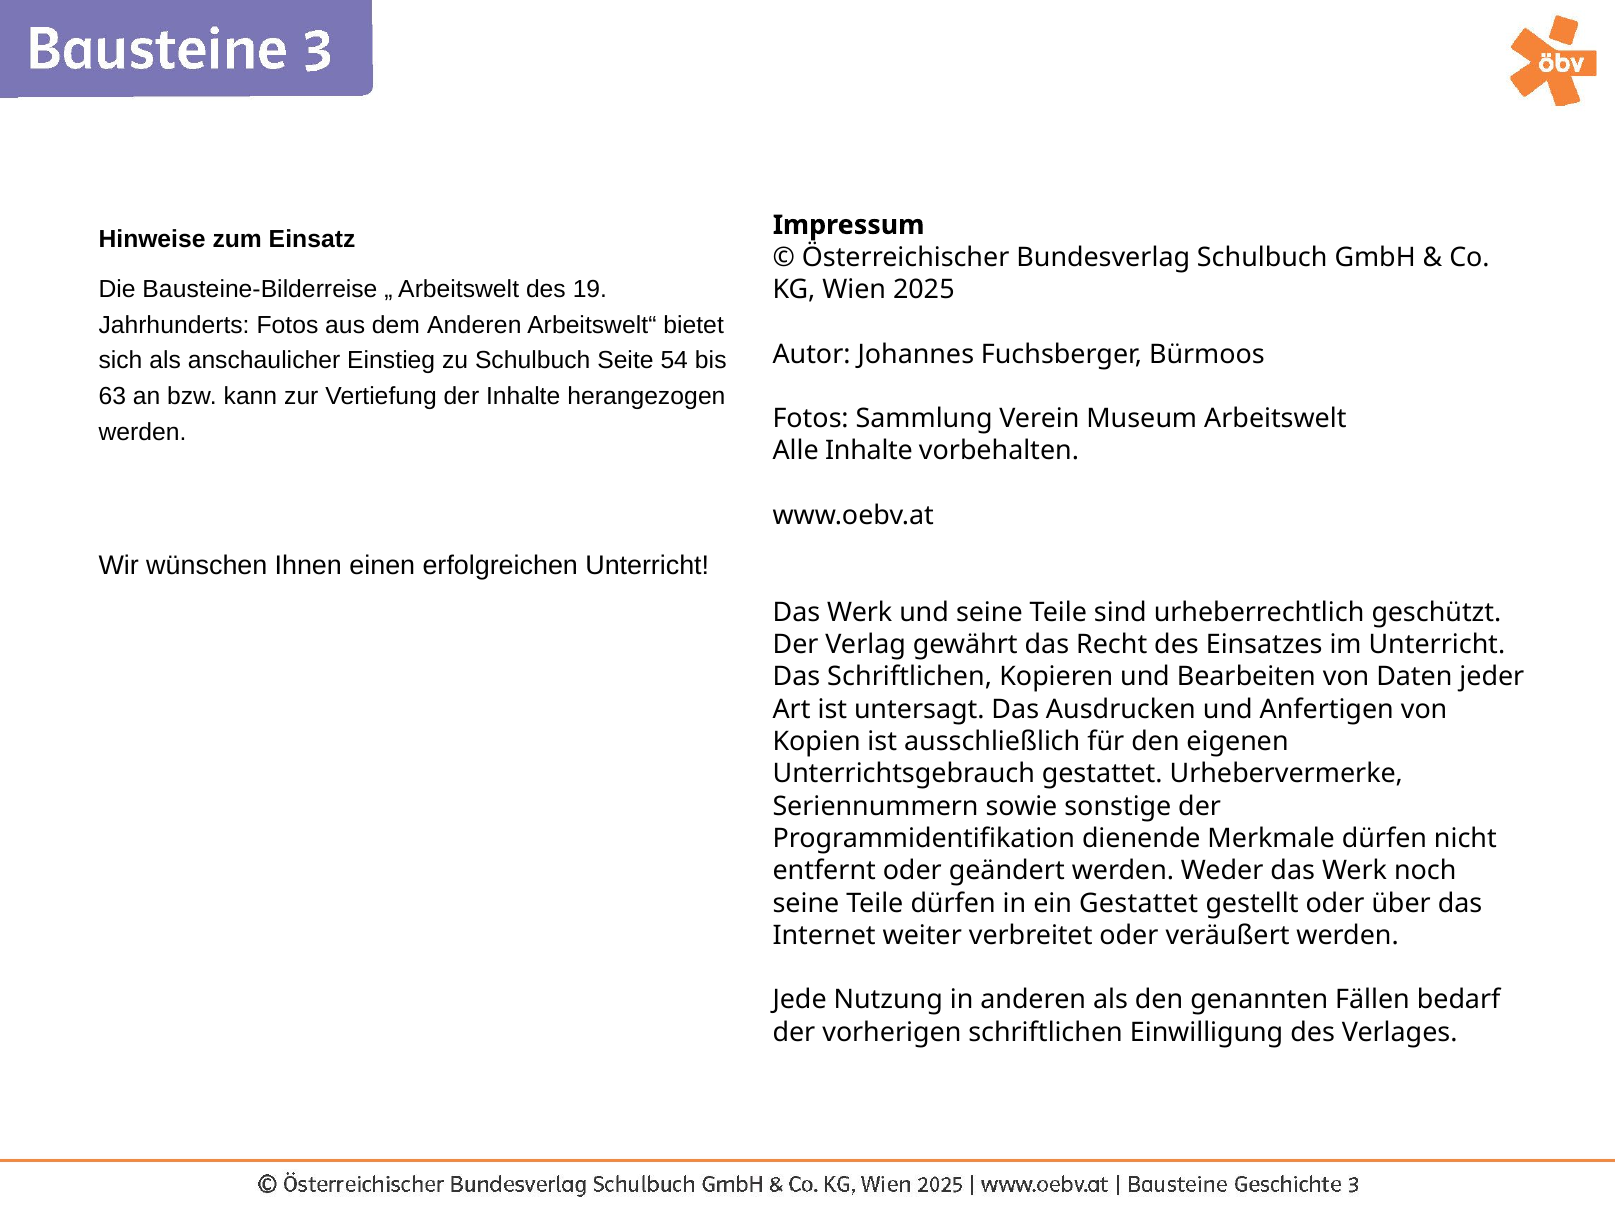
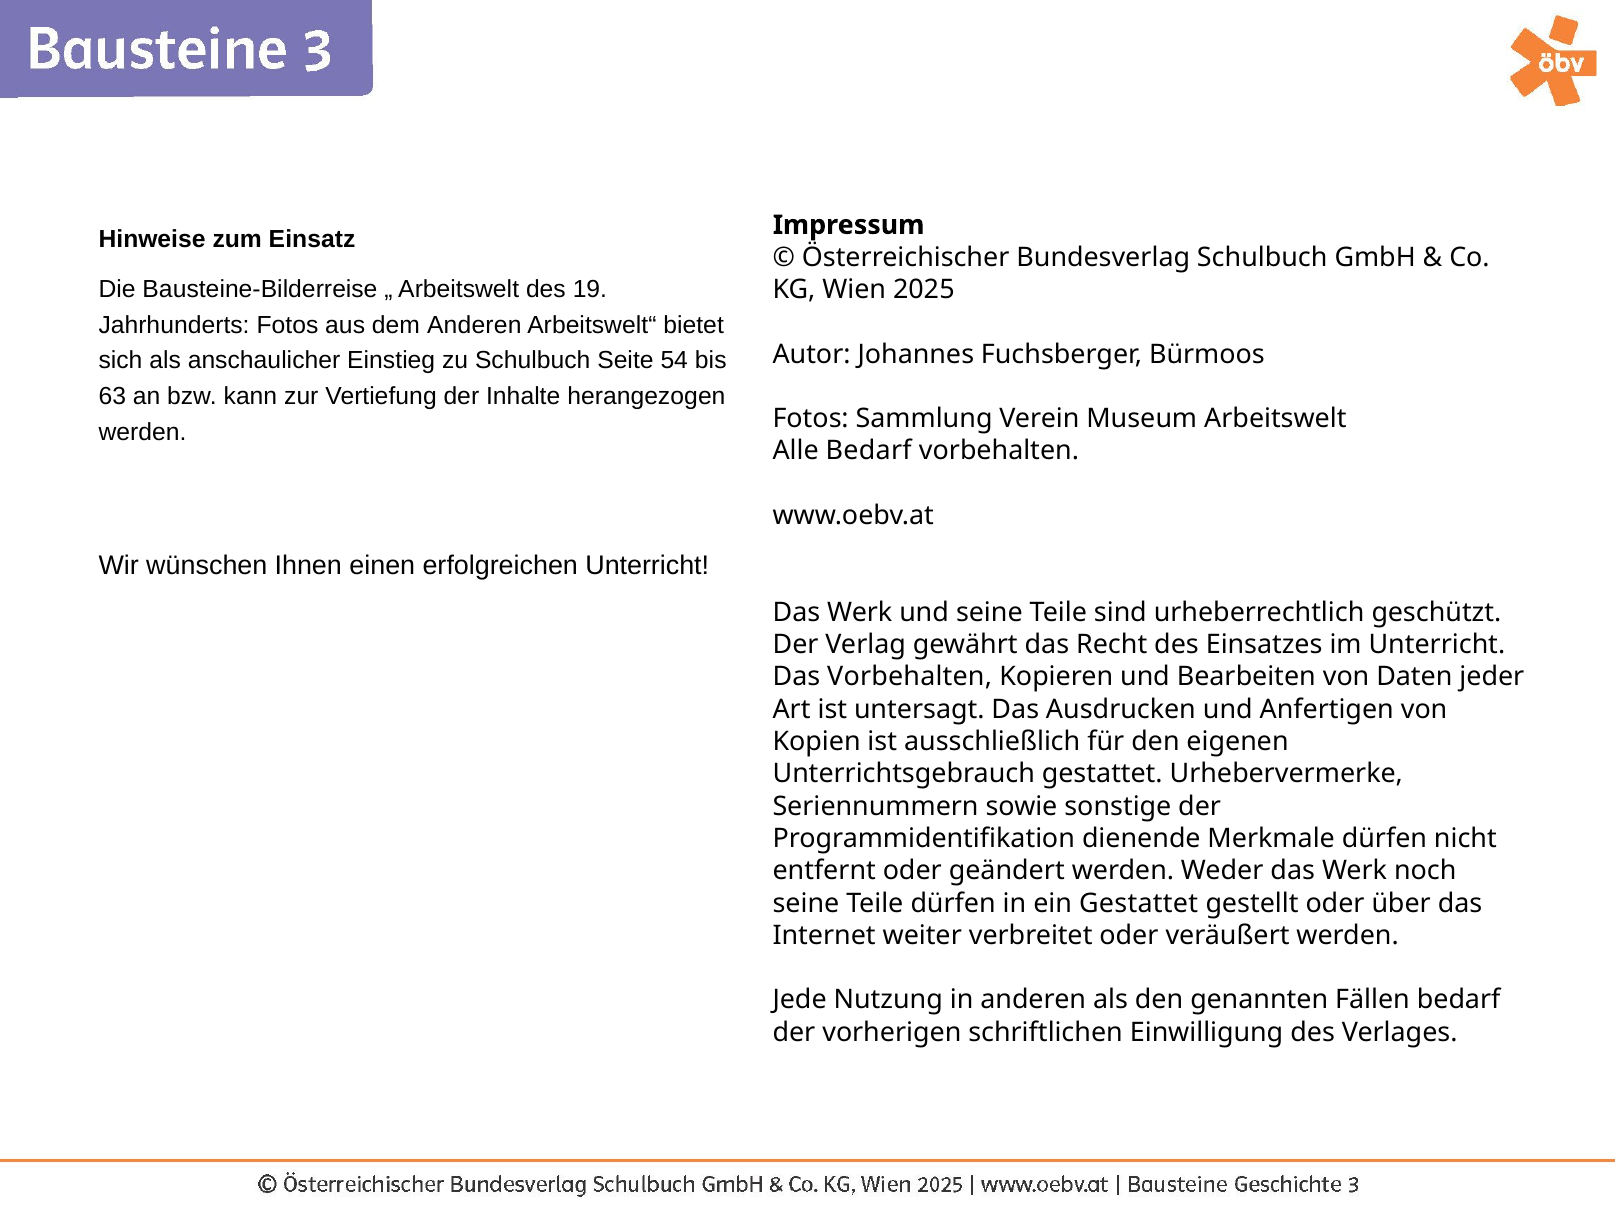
Alle Inhalte: Inhalte -> Bedarf (869, 451)
Das Schriftlichen: Schriftlichen -> Vorbehalten (910, 677)
